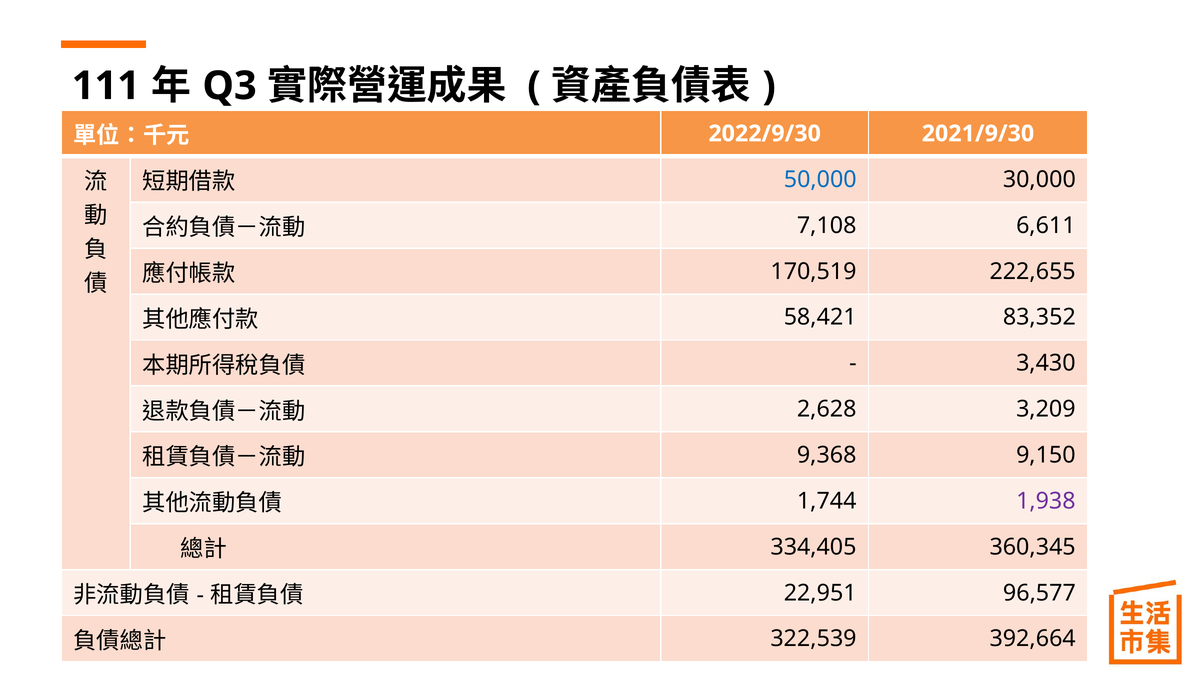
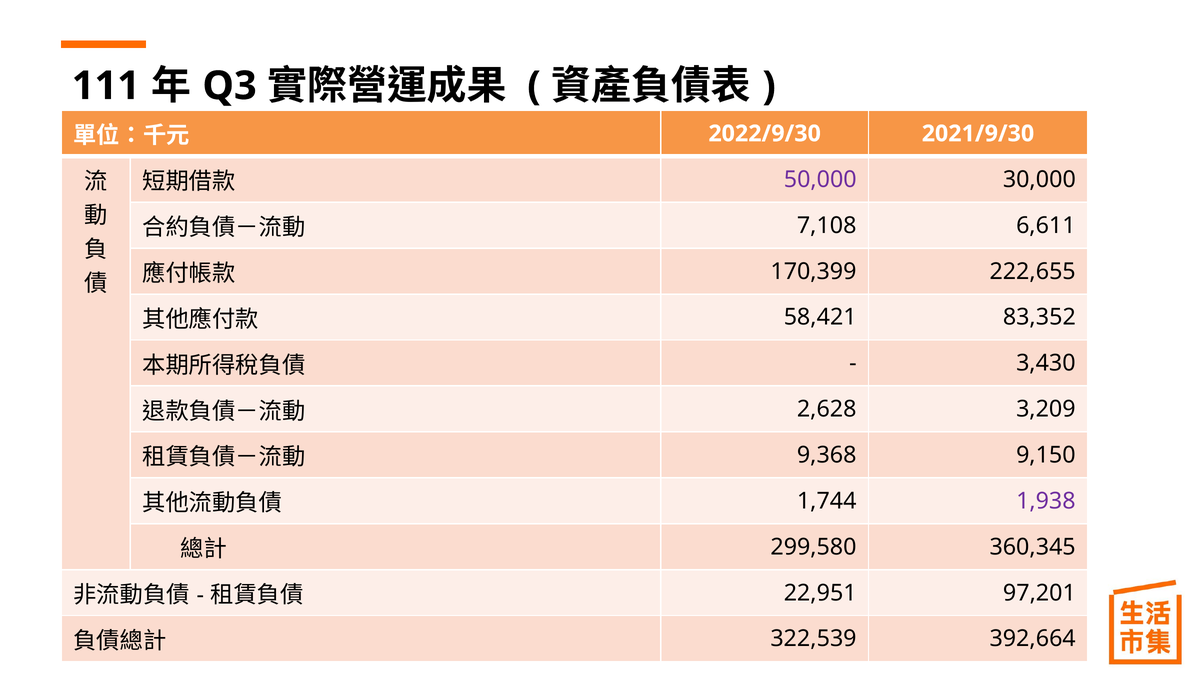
50,000 colour: blue -> purple (820, 179)
170,519: 170,519 -> 170,399 (813, 271)
334,405: 334,405 -> 299,580 (813, 547)
96,577: 96,577 -> 97,201 (1039, 593)
